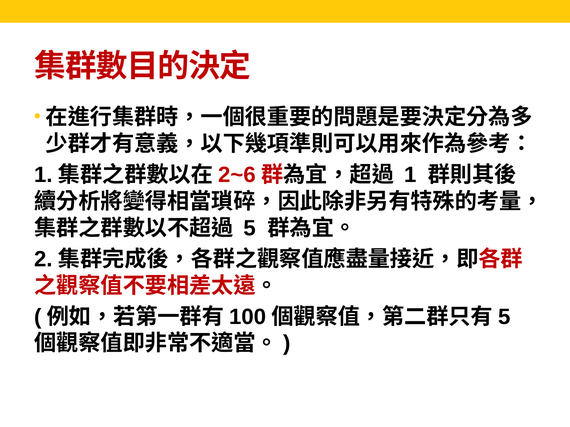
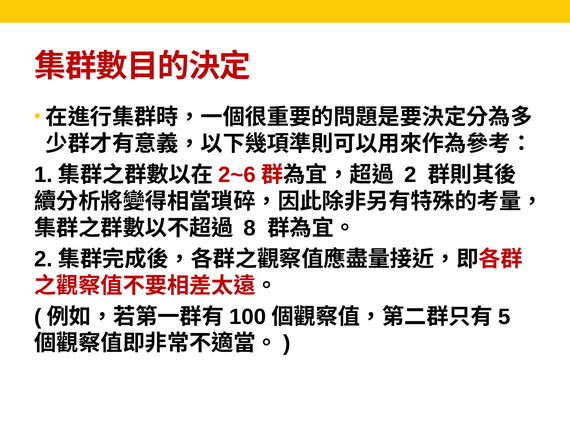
1: 1 -> 2 (410, 175)
5: 5 -> 8 (250, 228)
